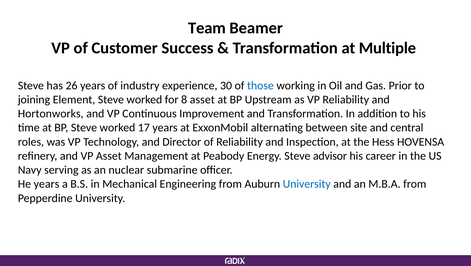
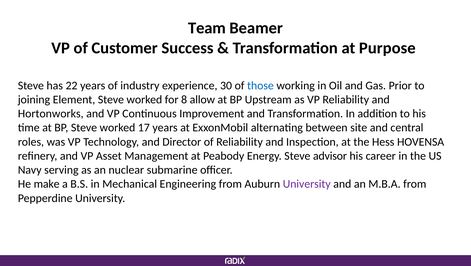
Multiple: Multiple -> Purpose (387, 48)
26: 26 -> 22 (72, 86)
8 asset: asset -> allow (202, 100)
He years: years -> make (47, 184)
University colour: blue -> purple (307, 184)
